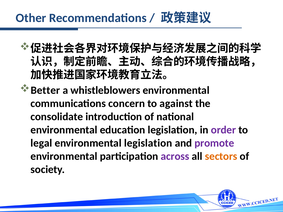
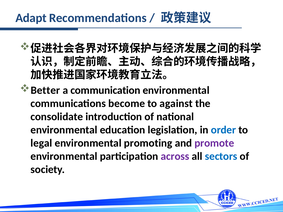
Other: Other -> Adapt (31, 18)
whistleblowers: whistleblowers -> communication (105, 90)
concern: concern -> become (127, 104)
order colour: purple -> blue (223, 130)
environmental legislation: legislation -> promoting (148, 143)
sectors colour: orange -> blue (221, 156)
